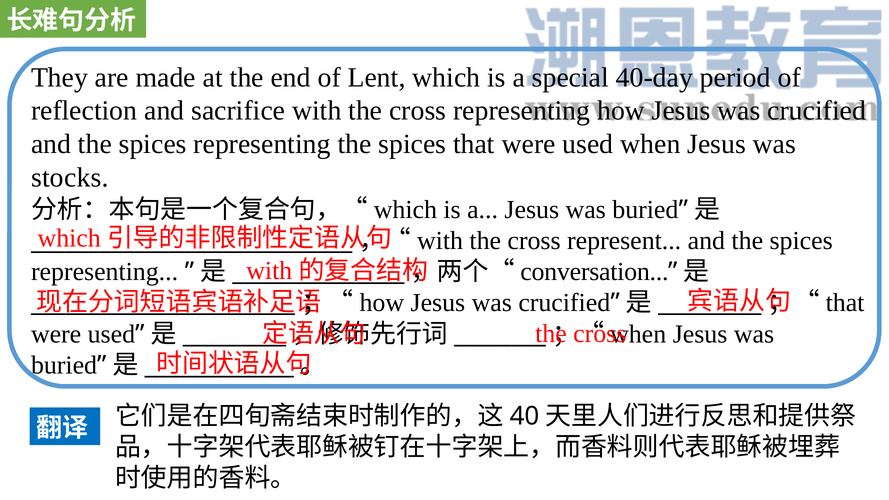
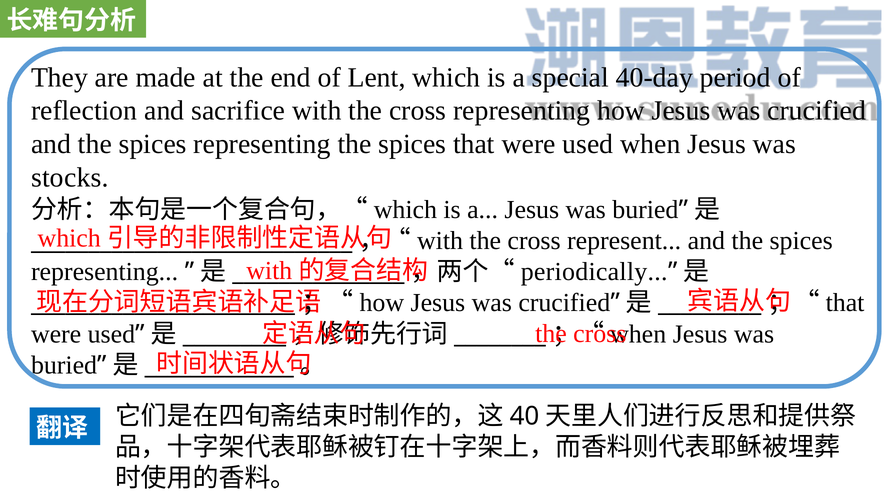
conversation: conversation -> periodically (594, 272)
